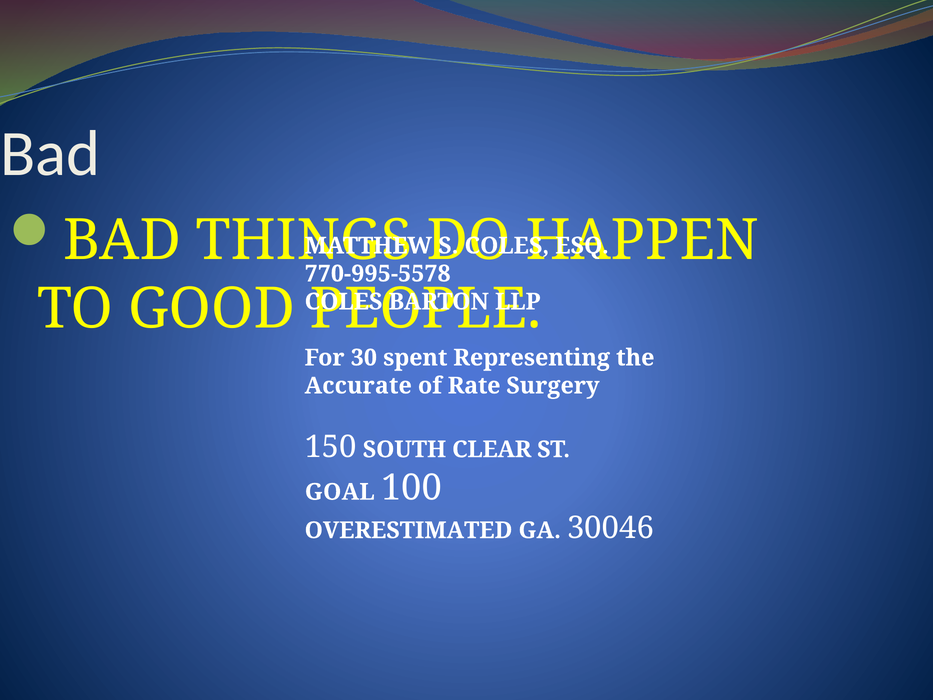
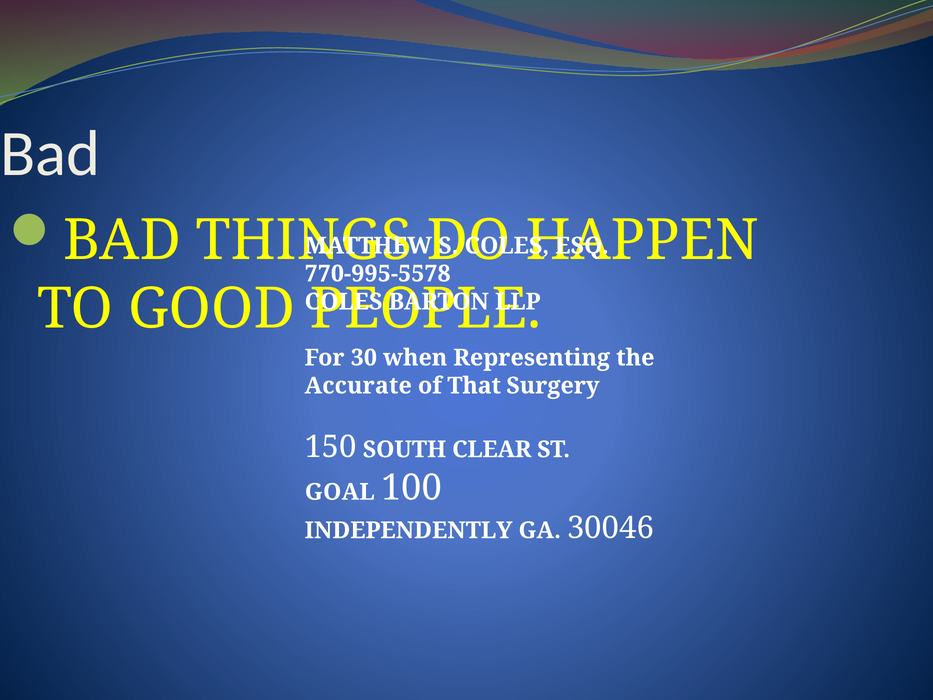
spent: spent -> when (415, 358)
Rate: Rate -> That (474, 386)
OVERESTIMATED: OVERESTIMATED -> INDEPENDENTLY (408, 530)
